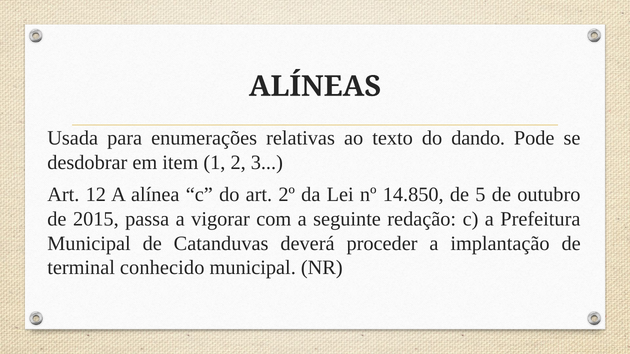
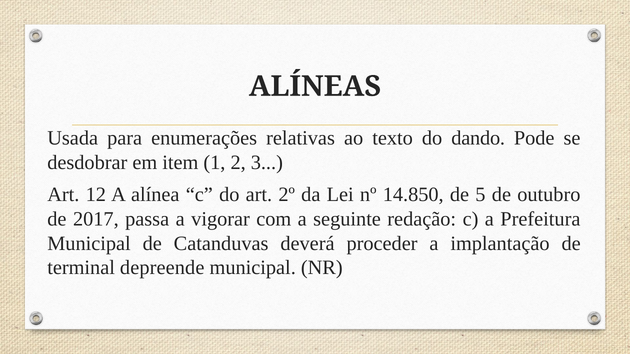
2015: 2015 -> 2017 (96, 219)
conhecido: conhecido -> depreende (162, 268)
